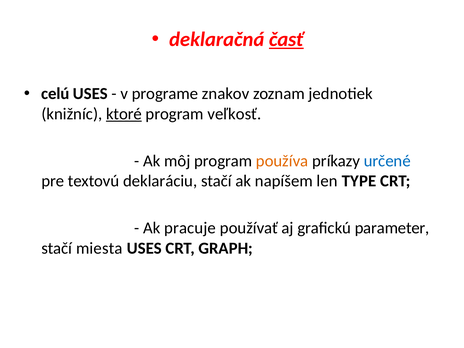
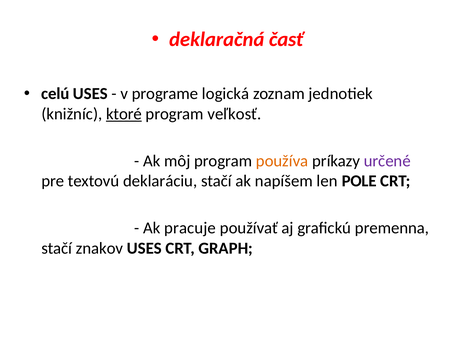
časť underline: present -> none (286, 39)
znakov: znakov -> logická (226, 94)
určené colour: blue -> purple (387, 161)
TYPE: TYPE -> POLE (359, 181)
parameter: parameter -> premenna (392, 228)
miesta: miesta -> znakov (99, 248)
